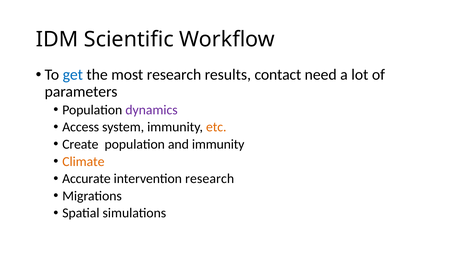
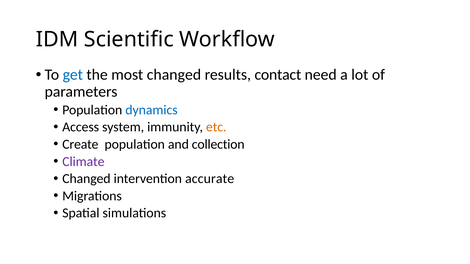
most research: research -> changed (174, 75)
dynamics colour: purple -> blue (152, 110)
and immunity: immunity -> collection (218, 145)
Climate colour: orange -> purple (83, 162)
Accurate: Accurate -> Changed (86, 179)
intervention research: research -> accurate (210, 179)
